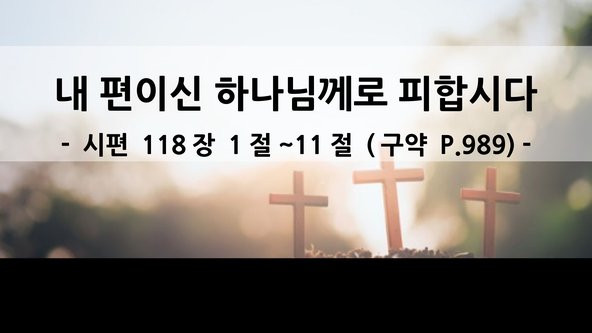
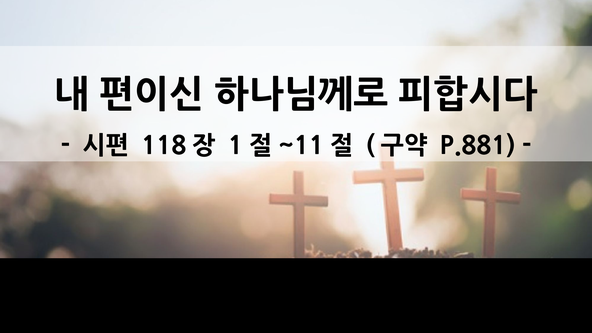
P.989: P.989 -> P.881 (478, 146)
